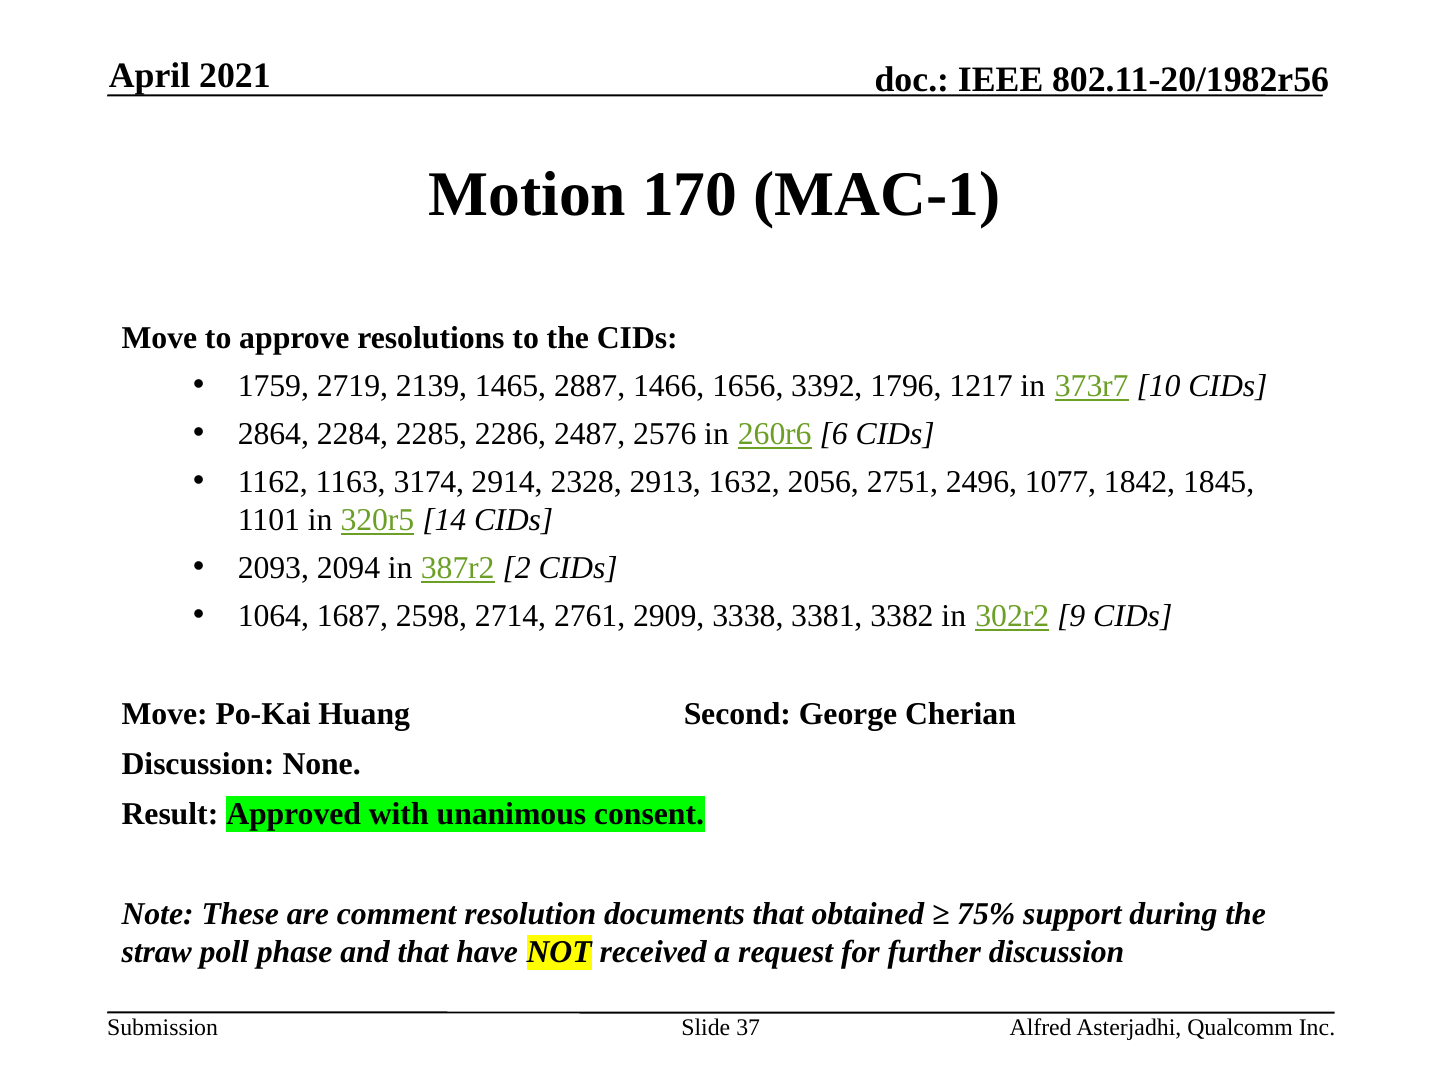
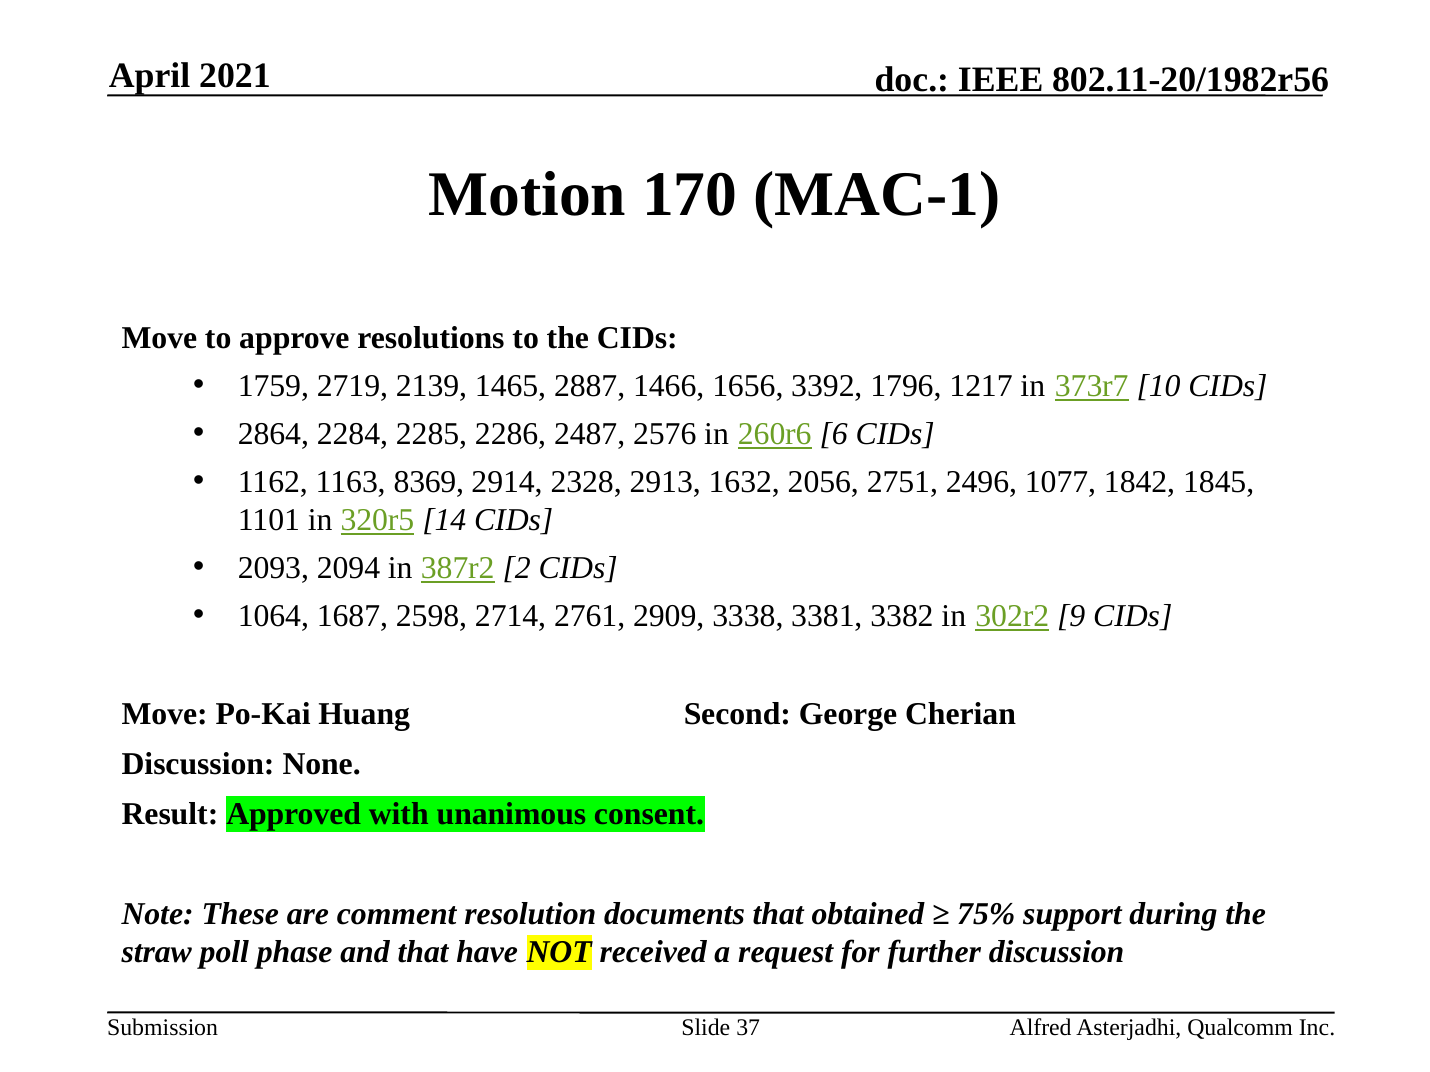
3174: 3174 -> 8369 (429, 482)
